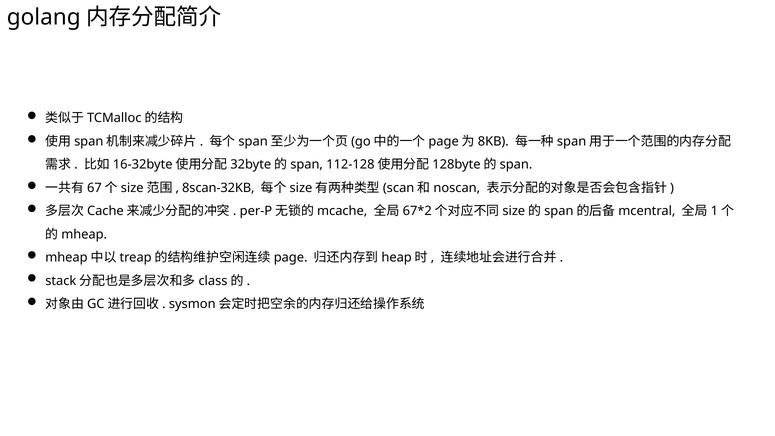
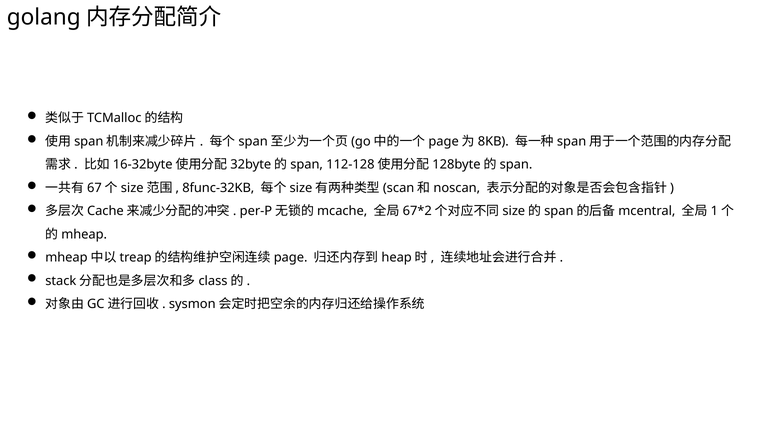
8scan-32KB: 8scan-32KB -> 8func-32KB (218, 188)
